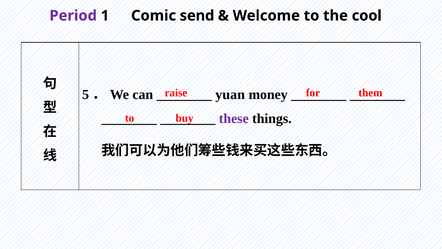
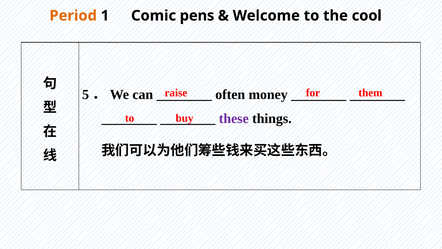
Period colour: purple -> orange (73, 16)
send: send -> pens (197, 16)
yuan: yuan -> often (230, 94)
